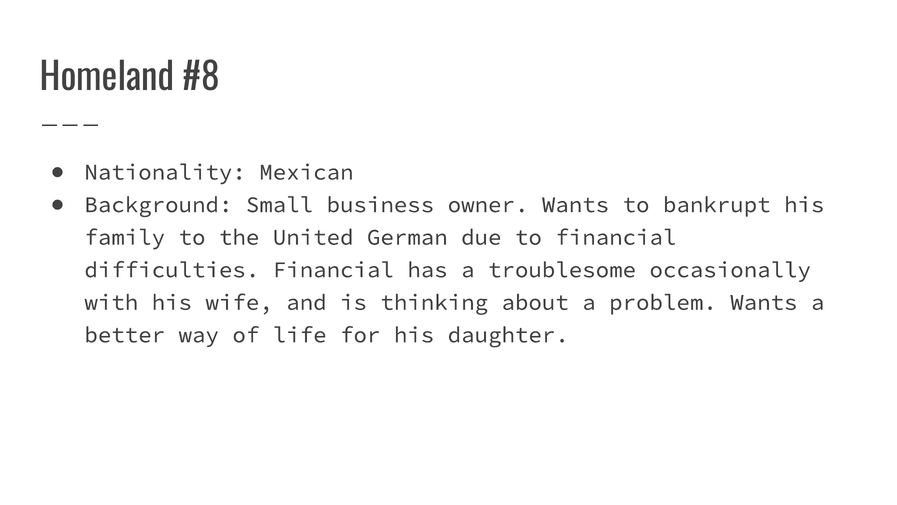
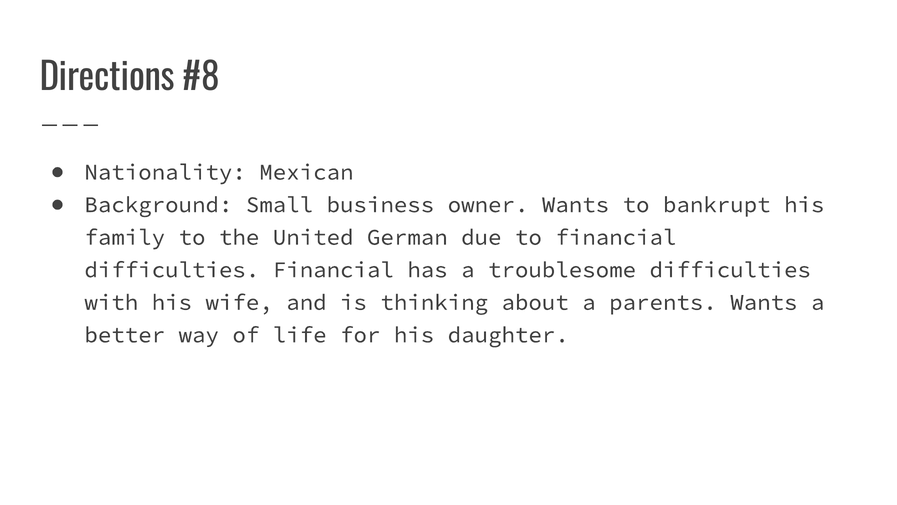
Homeland: Homeland -> Directions (107, 78)
troublesome occasionally: occasionally -> difficulties (730, 270)
problem: problem -> parents (663, 302)
